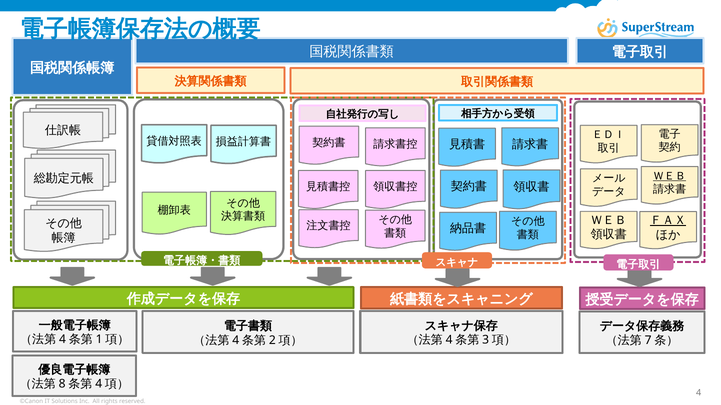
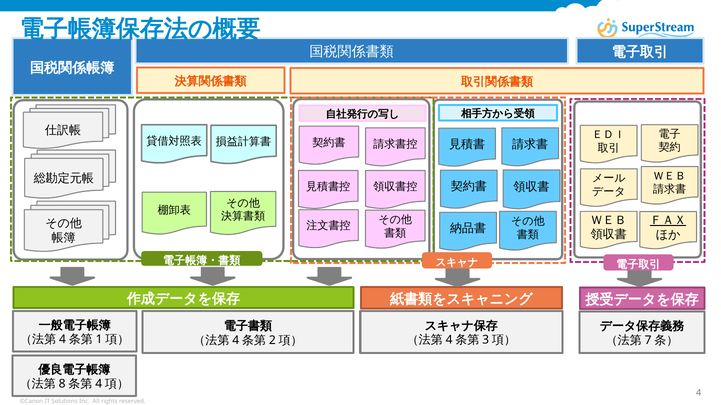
ＷＥＢ underline: present -> none (670, 176)
